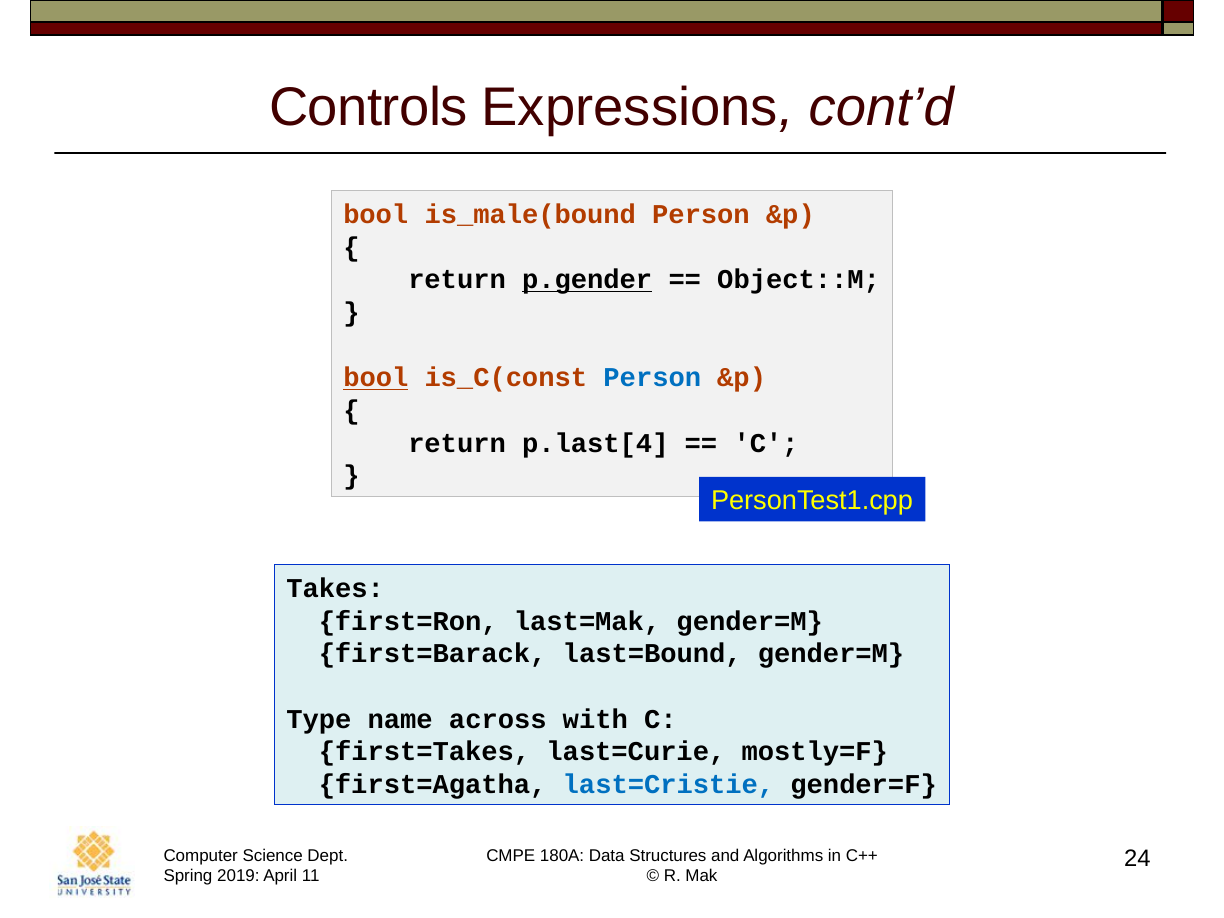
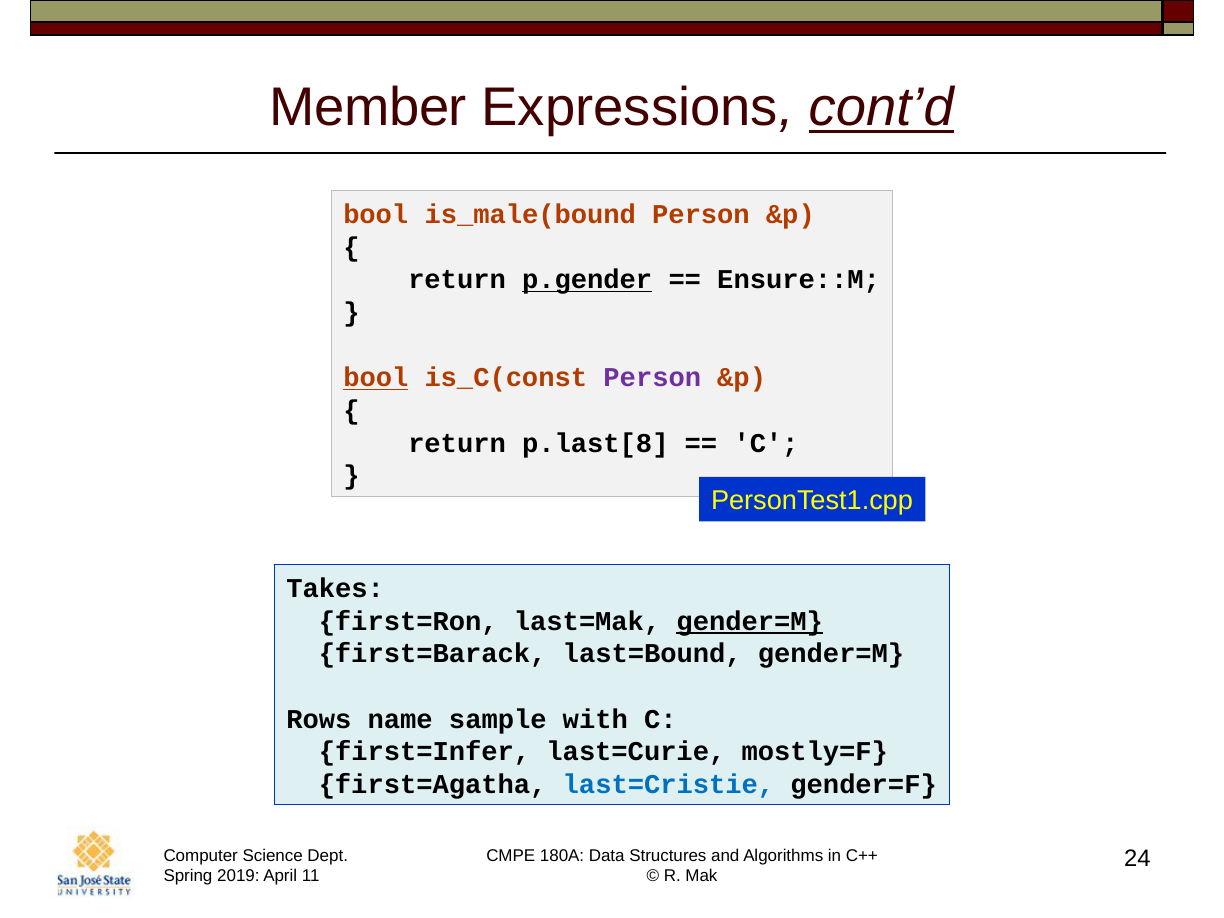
Controls: Controls -> Member (368, 108)
cont’d underline: none -> present (881, 108)
Object::M: Object::M -> Ensure::M (799, 280)
Person colour: blue -> purple (652, 378)
p.last[4: p.last[4 -> p.last[8 (595, 443)
gender=M underline: none -> present (750, 621)
Type: Type -> Rows (319, 719)
across: across -> sample (498, 719)
first=Takes: first=Takes -> first=Infer (425, 752)
